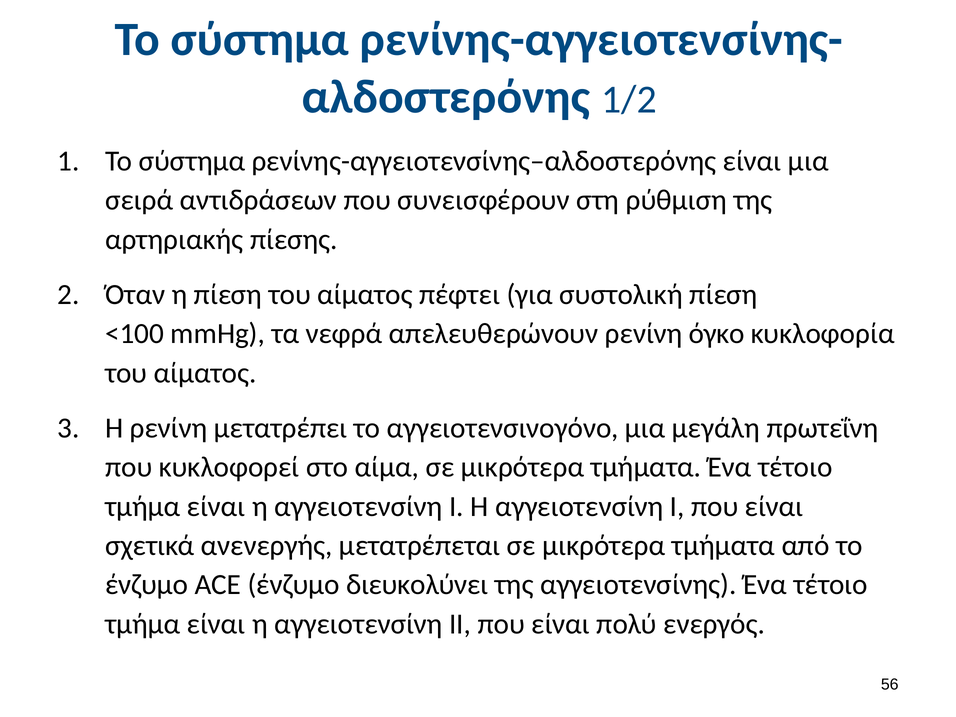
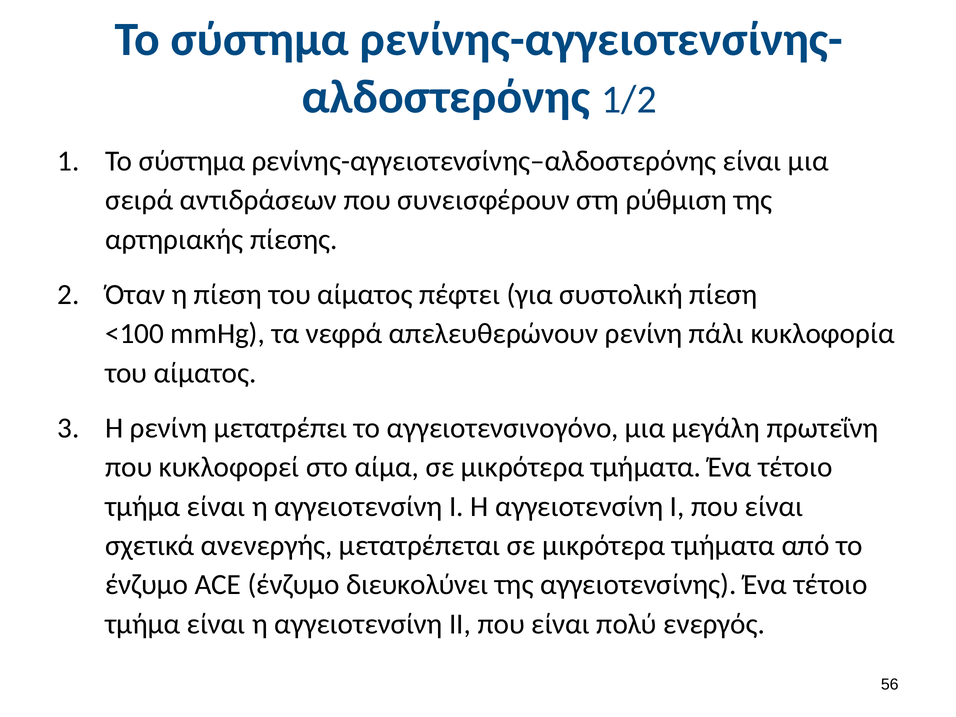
όγκο: όγκο -> πάλι (716, 334)
